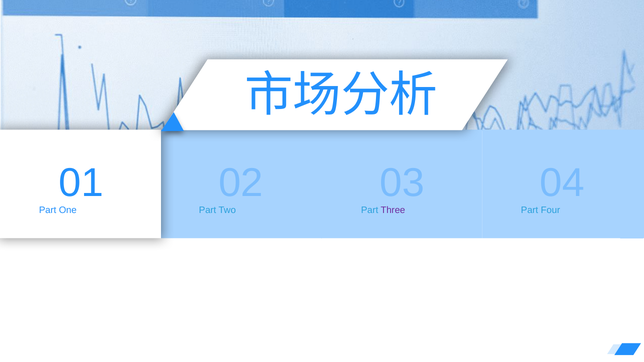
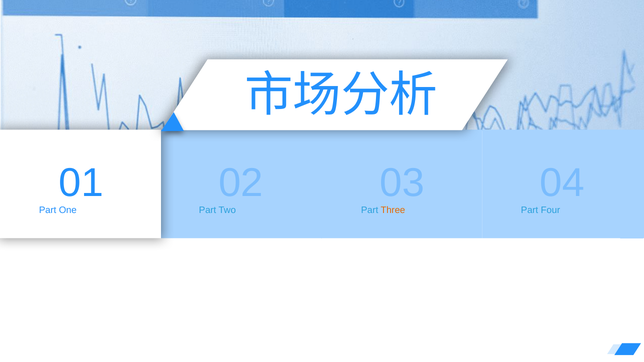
Three colour: purple -> orange (393, 210)
